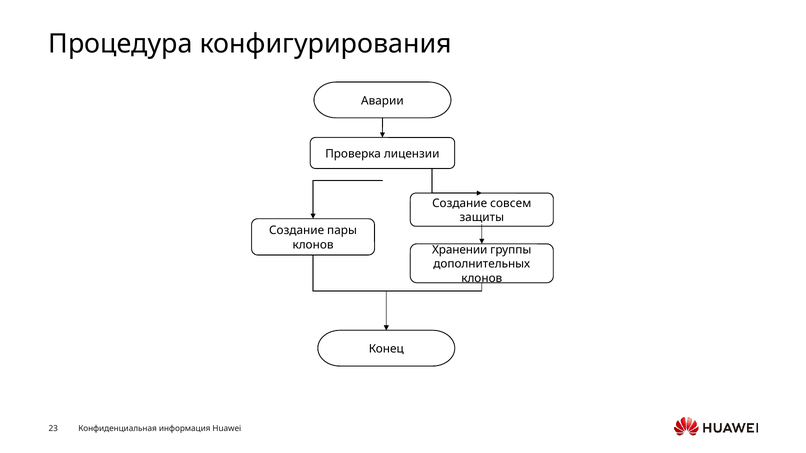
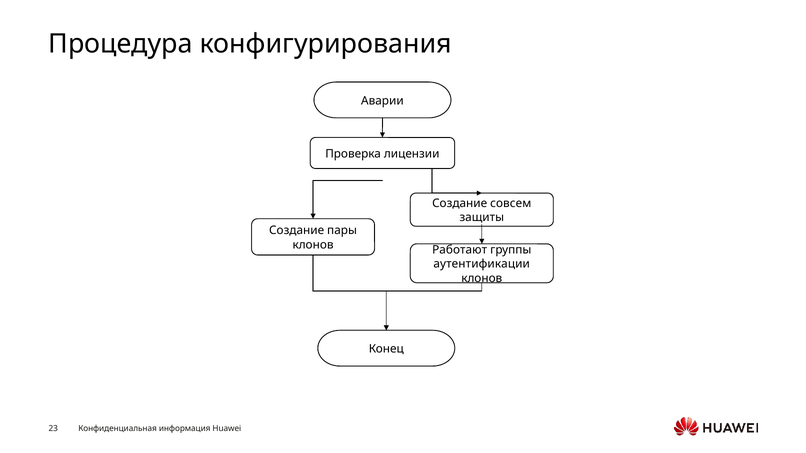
Хранении: Хранении -> Работают (460, 250)
дополнительных: дополнительных -> аутентификации (482, 264)
